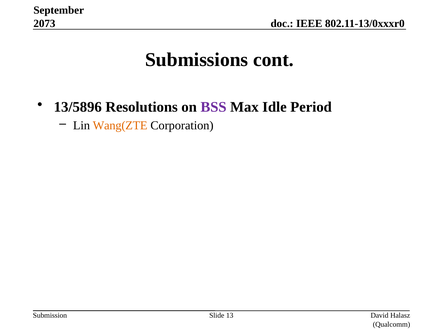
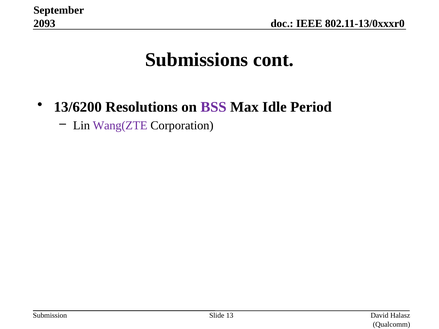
2073: 2073 -> 2093 (44, 23)
13/5896: 13/5896 -> 13/6200 (78, 107)
Wang(ZTE colour: orange -> purple (120, 125)
